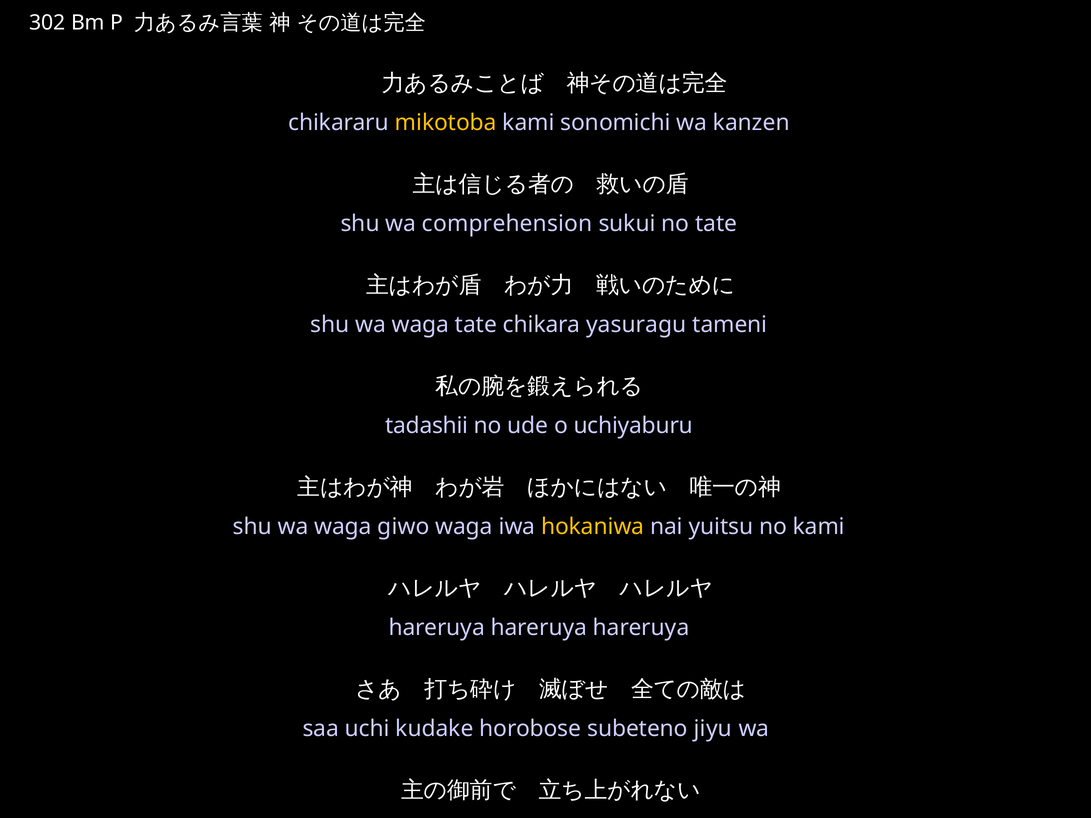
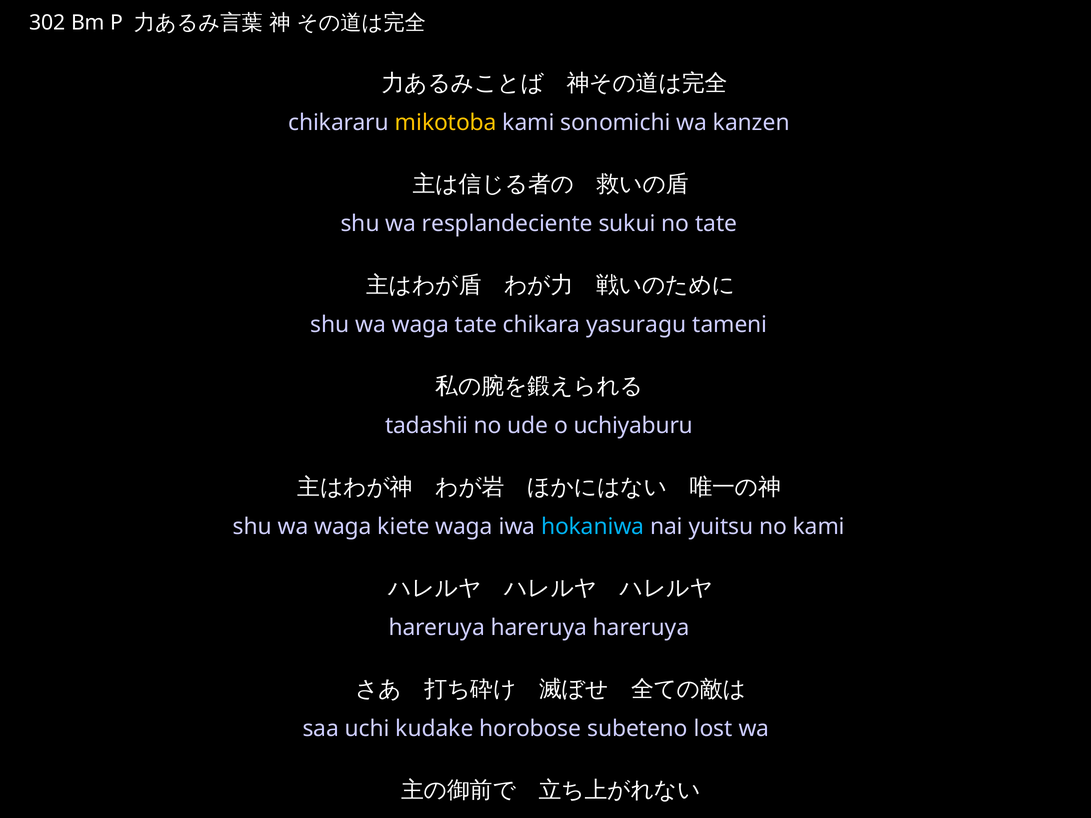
comprehension: comprehension -> resplandeciente (507, 224)
giwo: giwo -> kiete (403, 527)
hokaniwa colour: yellow -> light blue (593, 527)
jiyu: jiyu -> lost (713, 729)
